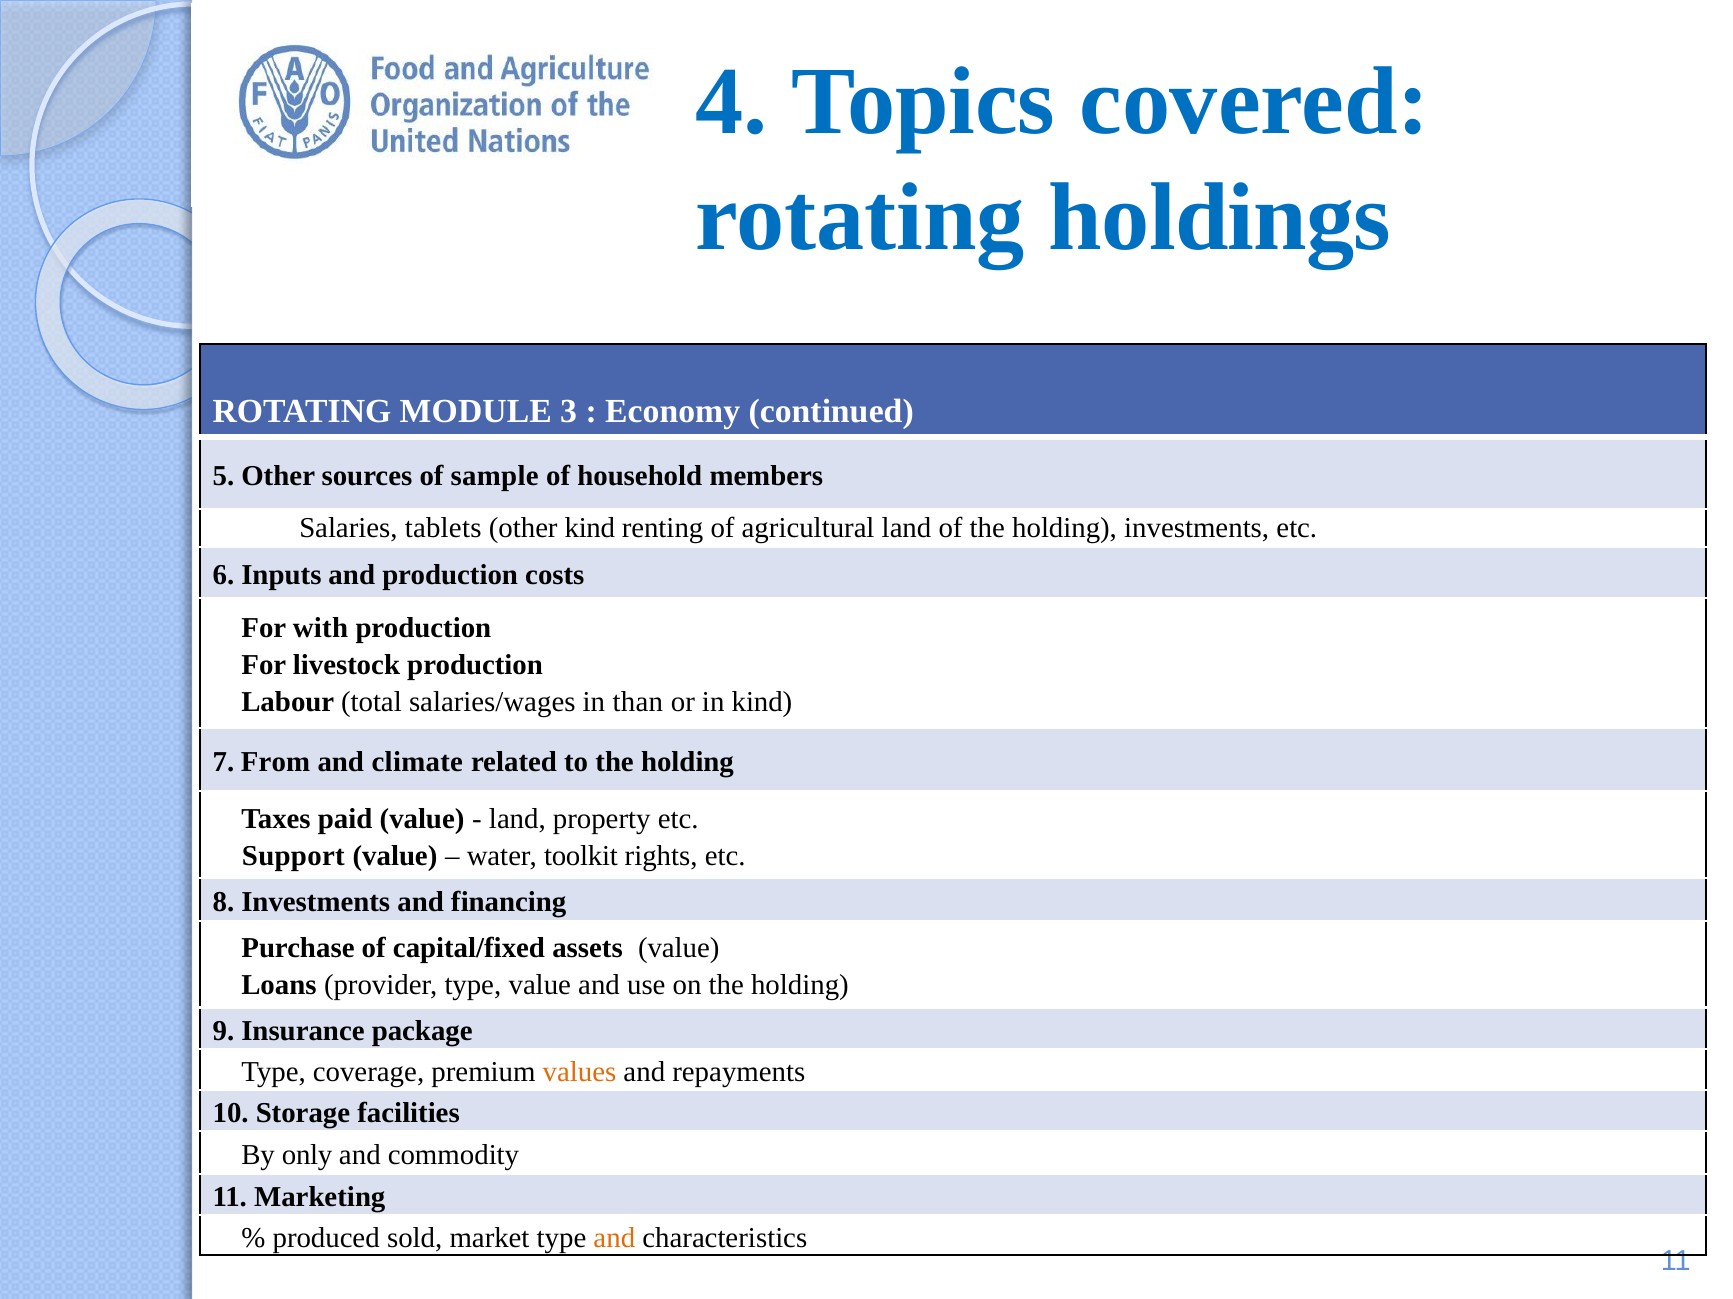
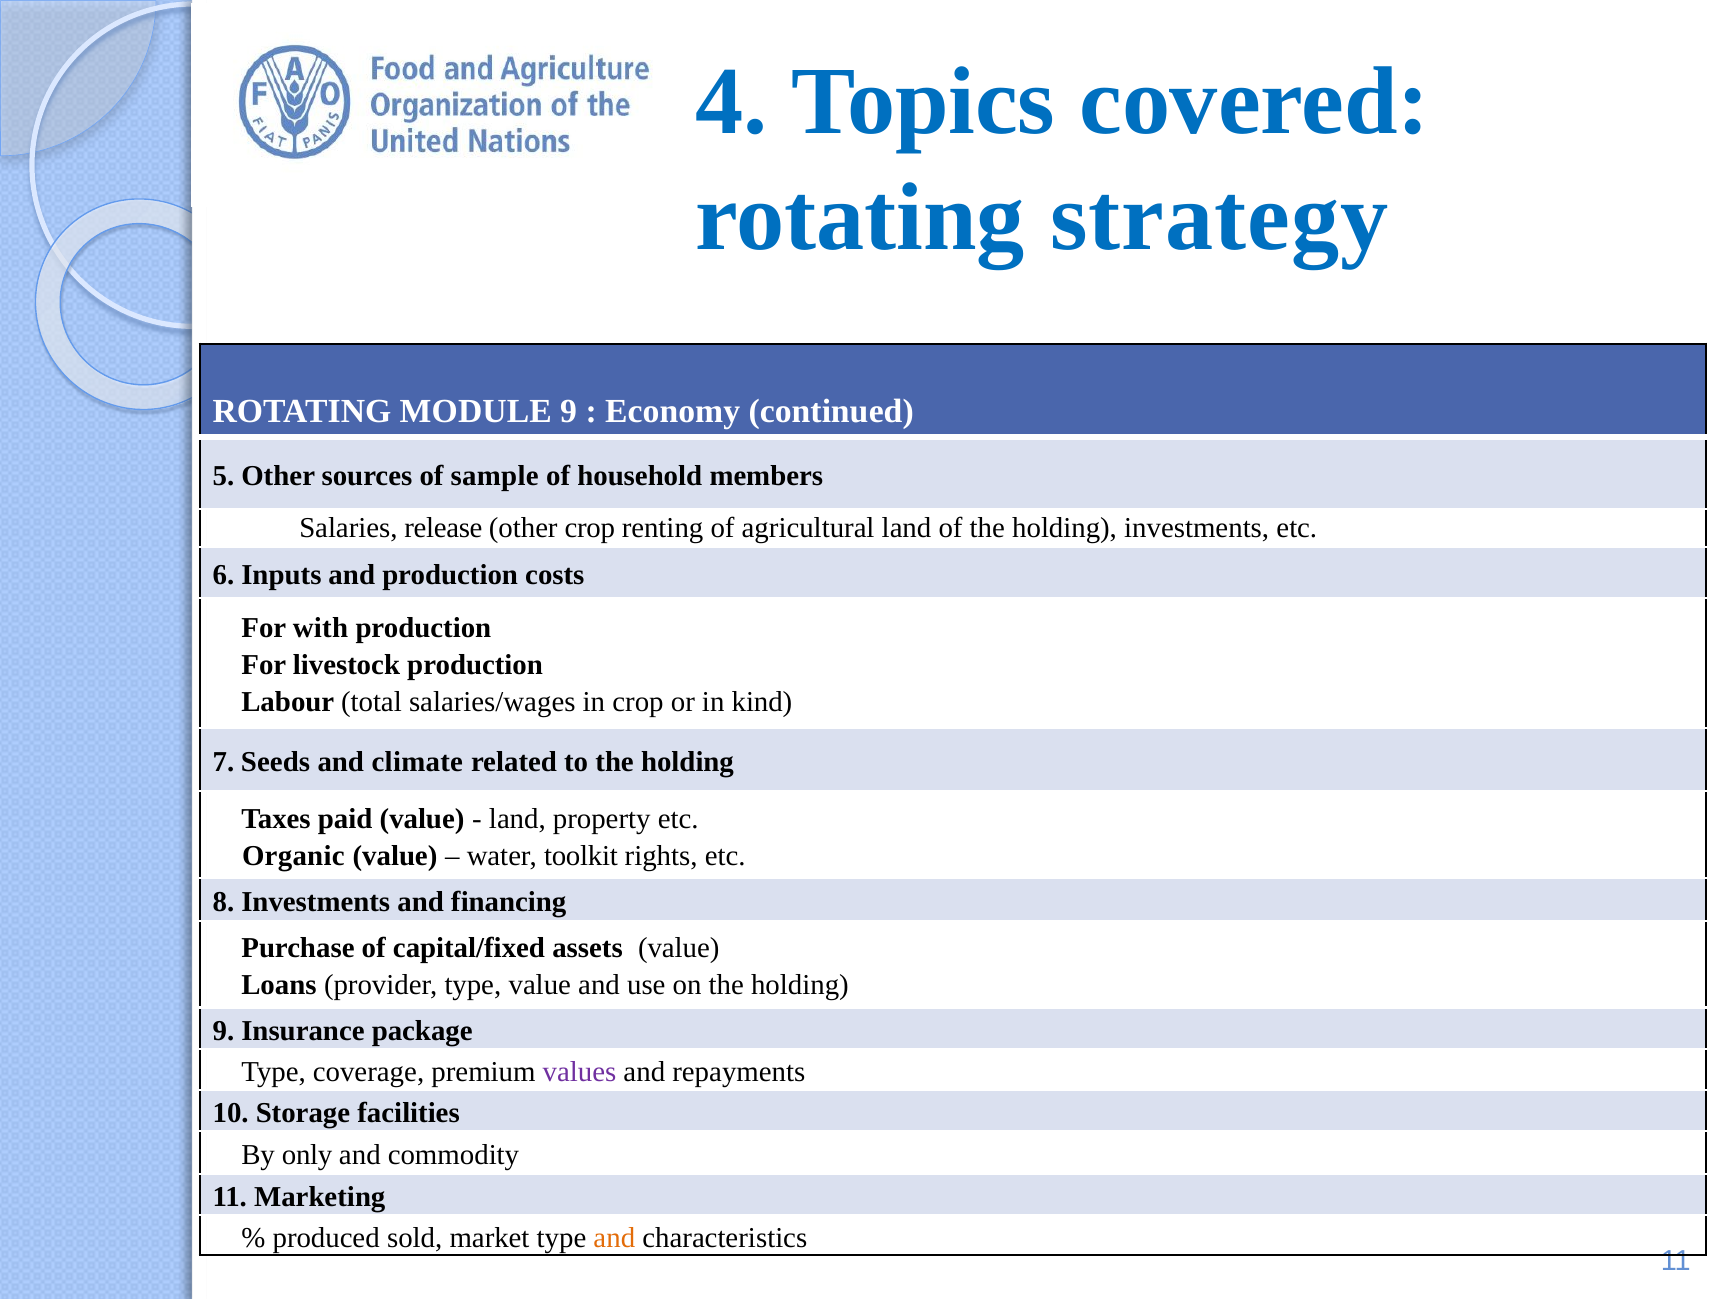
holdings: holdings -> strategy (1219, 217)
MODULE 3: 3 -> 9 (569, 412)
tablets: tablets -> release (443, 528)
other kind: kind -> crop (590, 528)
in than: than -> crop (638, 703)
From: From -> Seeds (276, 762)
Support: Support -> Organic (293, 856)
values colour: orange -> purple (579, 1072)
